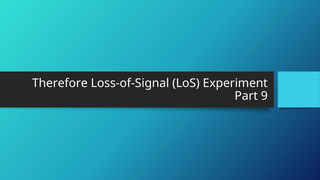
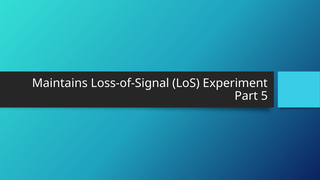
Therefore: Therefore -> Maintains (60, 83)
9: 9 -> 5 (264, 96)
